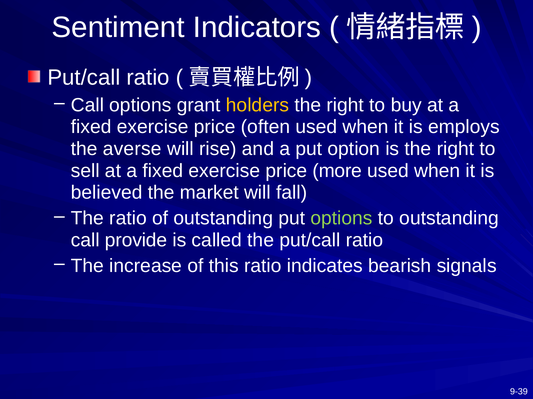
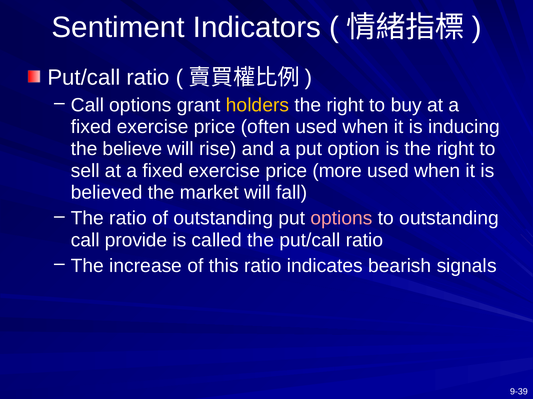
employs: employs -> inducing (464, 127)
averse: averse -> believe (132, 149)
options colour: light green -> pink (342, 219)
